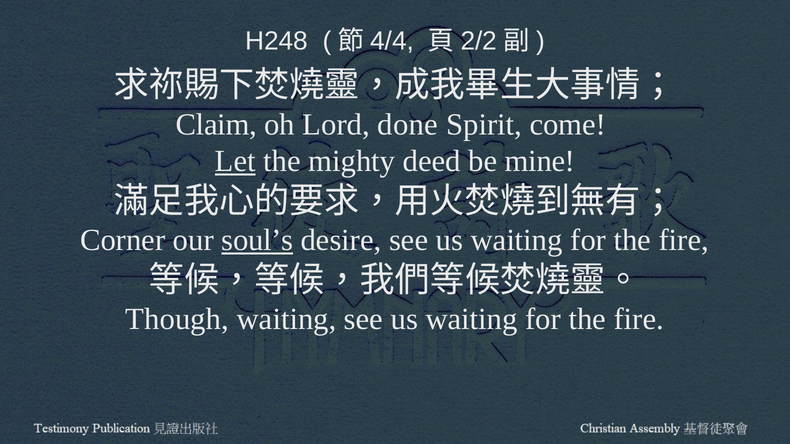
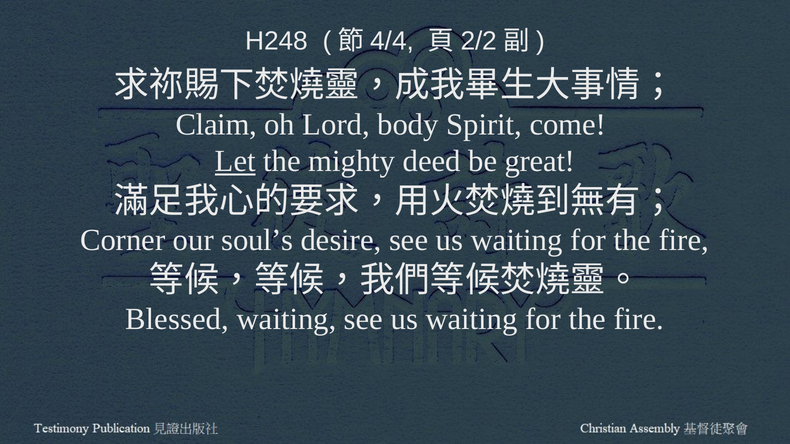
done: done -> body (408, 125)
mine: mine -> great (540, 161)
soul’s underline: present -> none (257, 240)
Though: Though -> Blessed (177, 320)
